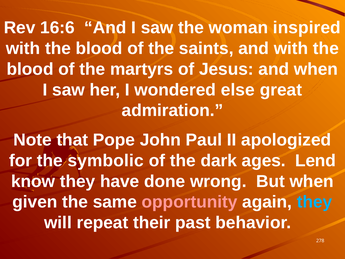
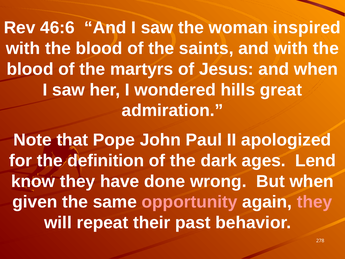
16:6: 16:6 -> 46:6 (57, 28)
else: else -> hills (238, 90)
symbolic: symbolic -> definition (106, 160)
they colour: light blue -> pink (314, 202)
